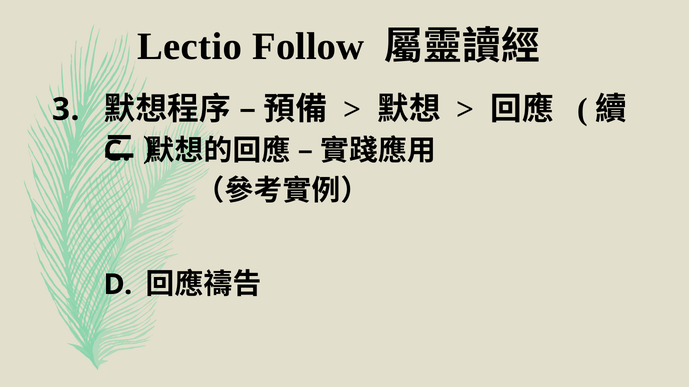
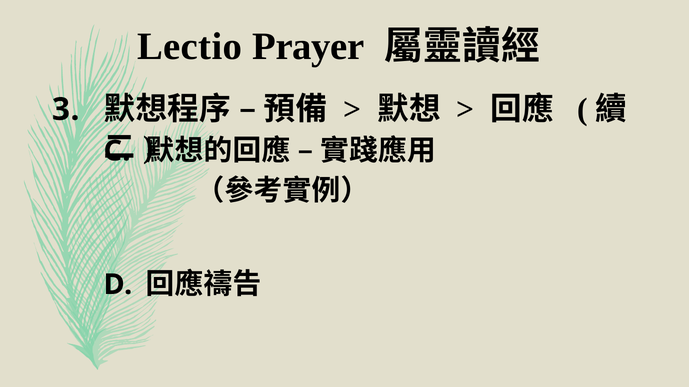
Follow: Follow -> Prayer (308, 47)
